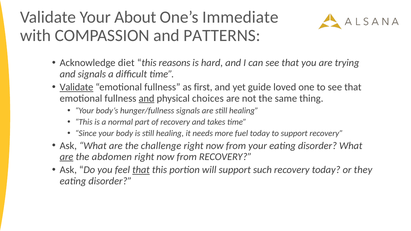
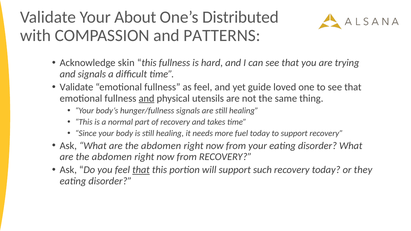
Immediate: Immediate -> Distributed (240, 17)
diet: diet -> skin (126, 63)
this reasons: reasons -> fullness (175, 63)
Validate underline: present -> none (77, 87)
as first: first -> feel (203, 87)
choices: choices -> utensils (208, 98)
challenge: challenge -> abdomen (161, 146)
are underline: present -> none (67, 157)
